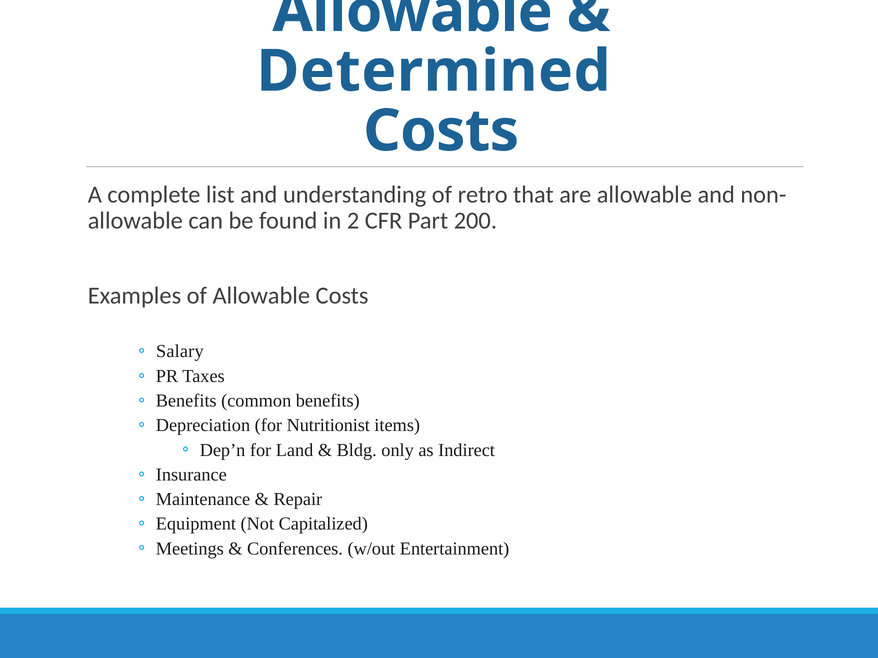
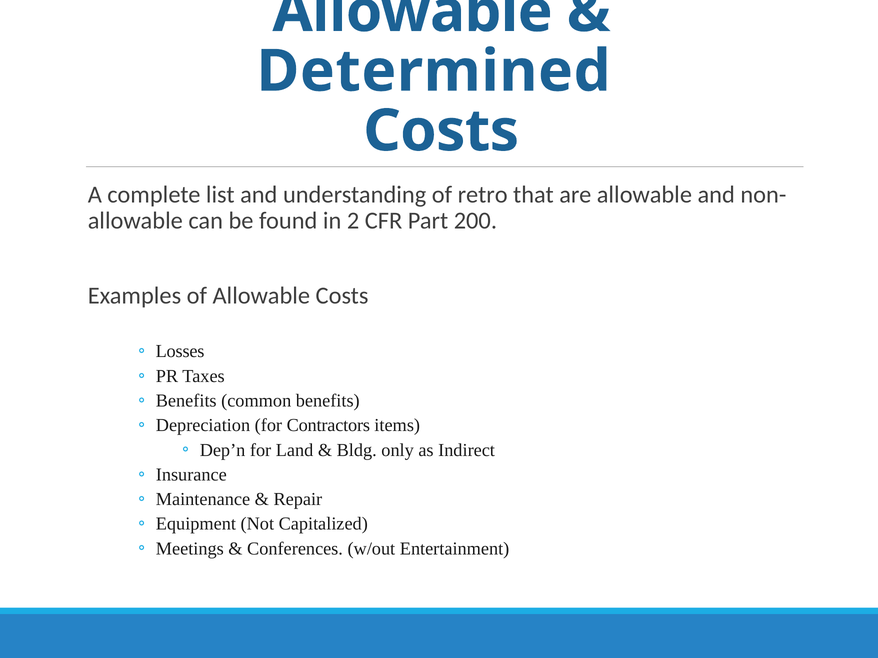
Salary: Salary -> Losses (180, 352)
Nutritionist: Nutritionist -> Contractors (328, 426)
